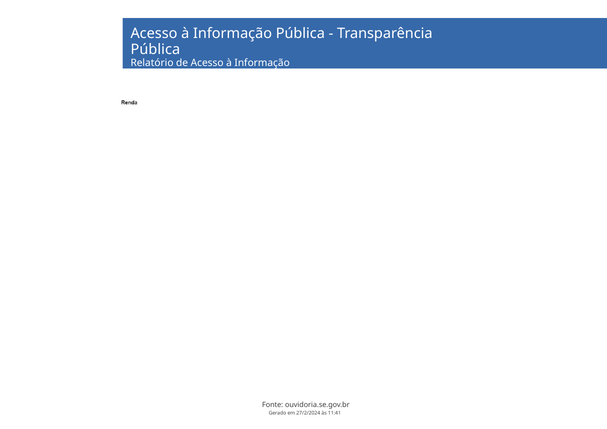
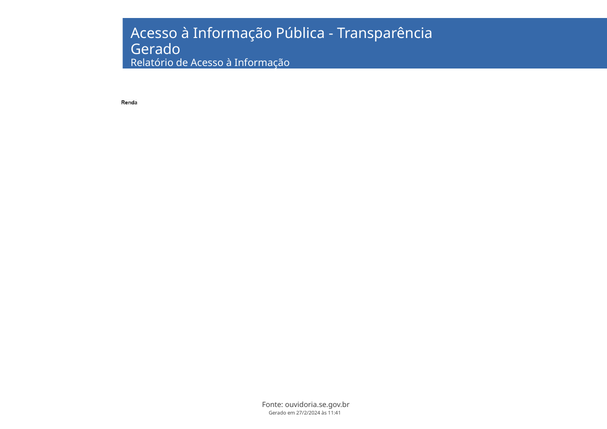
Pública: Pública -> Gerado (155, 50)
